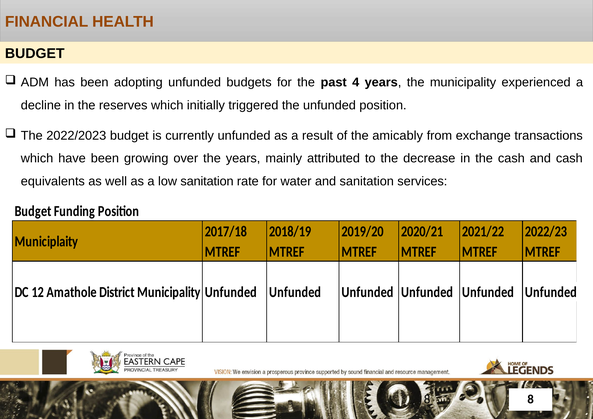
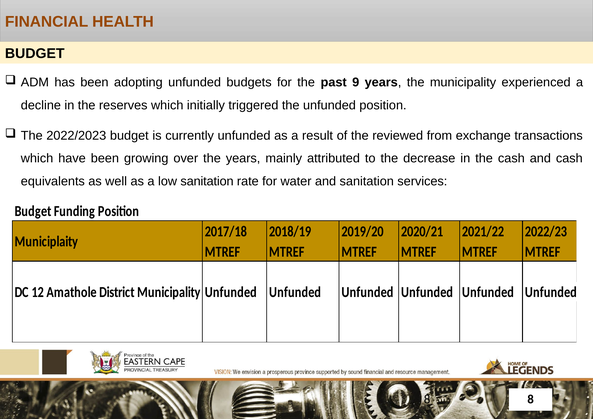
4: 4 -> 9 (356, 82)
amicably: amicably -> reviewed (398, 136)
